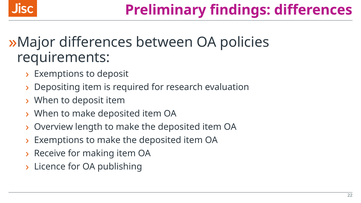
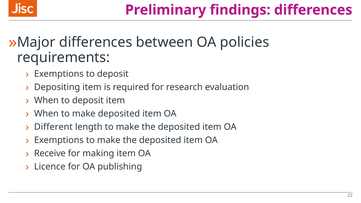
Overview: Overview -> Different (53, 127)
